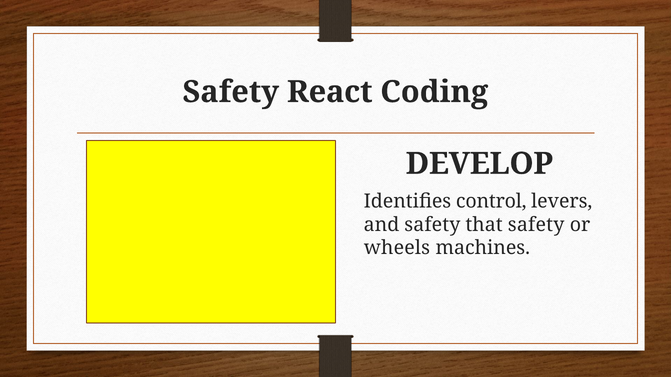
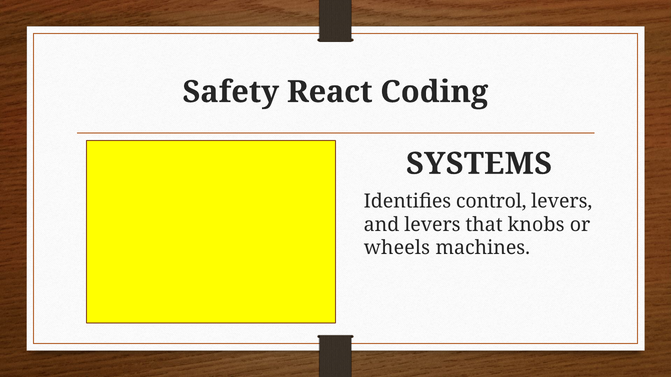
DEVELOP: DEVELOP -> SYSTEMS (479, 164)
and safety: safety -> levers (432, 225)
that safety: safety -> knobs (536, 225)
